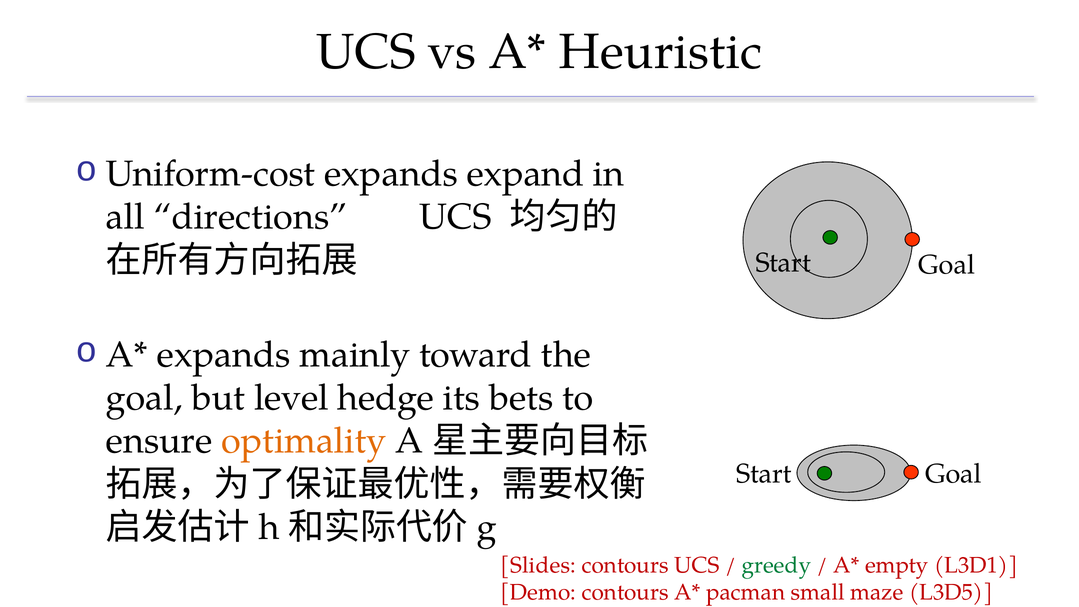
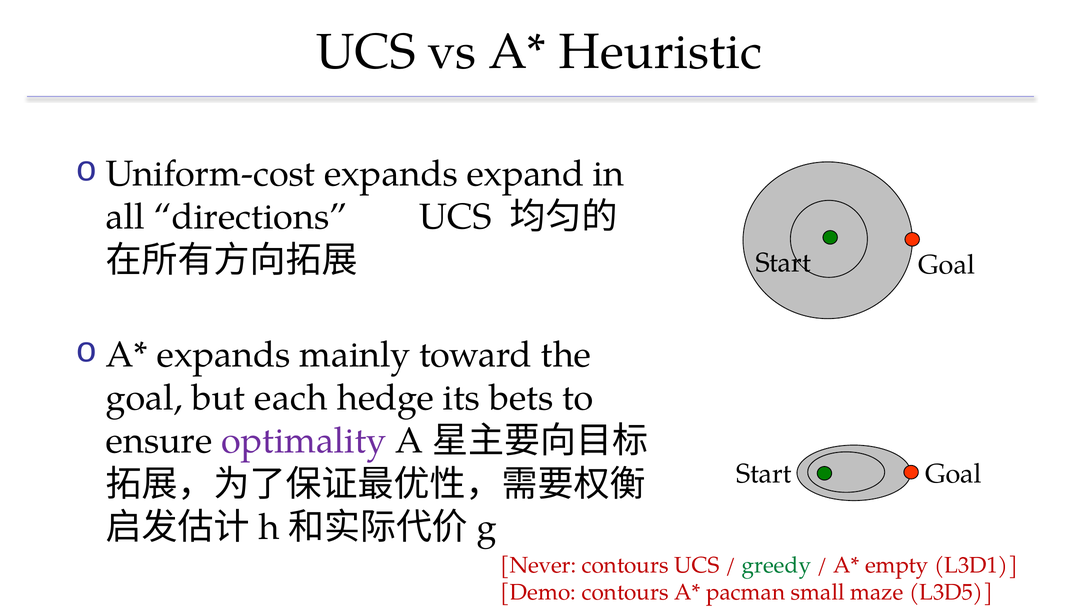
level: level -> each (291, 398)
optimality colour: orange -> purple (304, 441)
Slides: Slides -> Never (538, 565)
